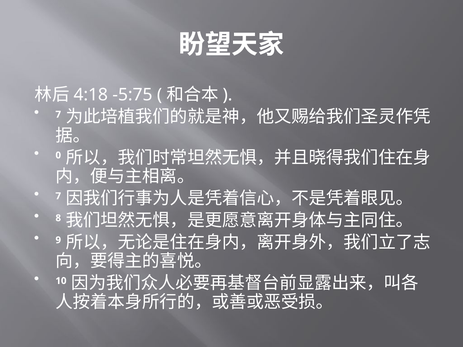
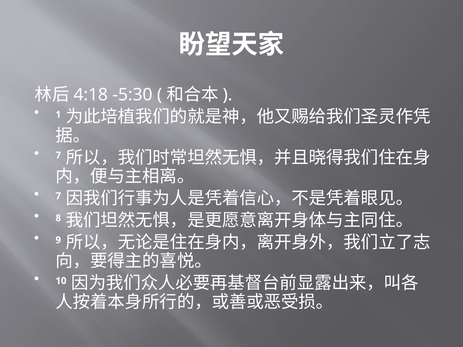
-5:75: -5:75 -> -5:30 (132, 95)
7: 7 -> 1 (58, 115)
0: 0 -> 7 (58, 155)
